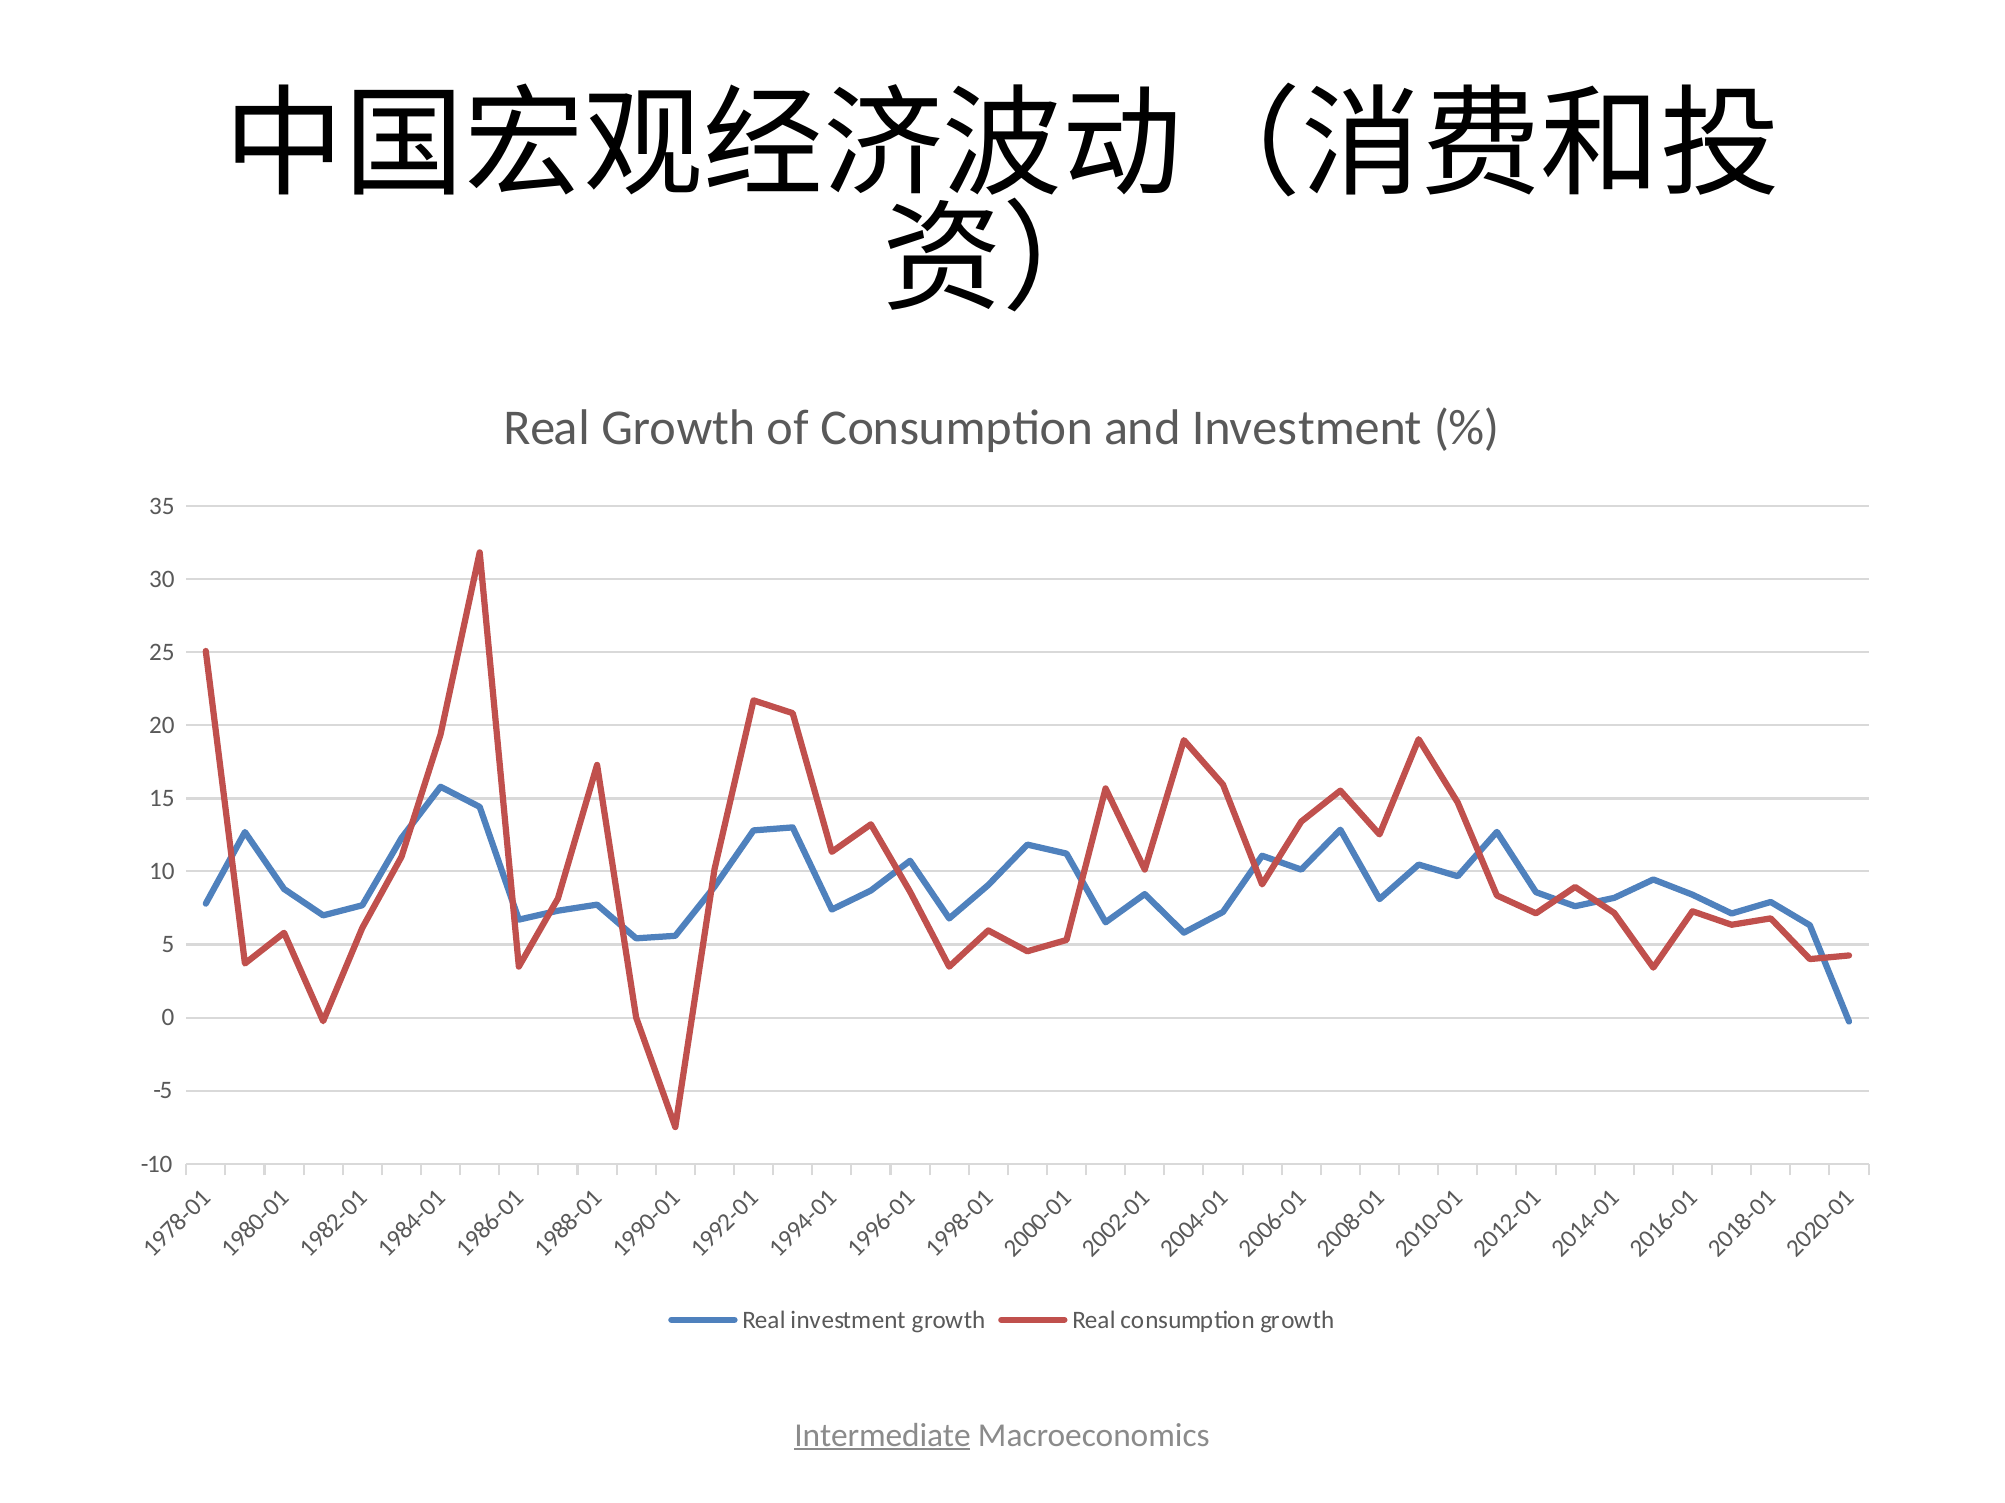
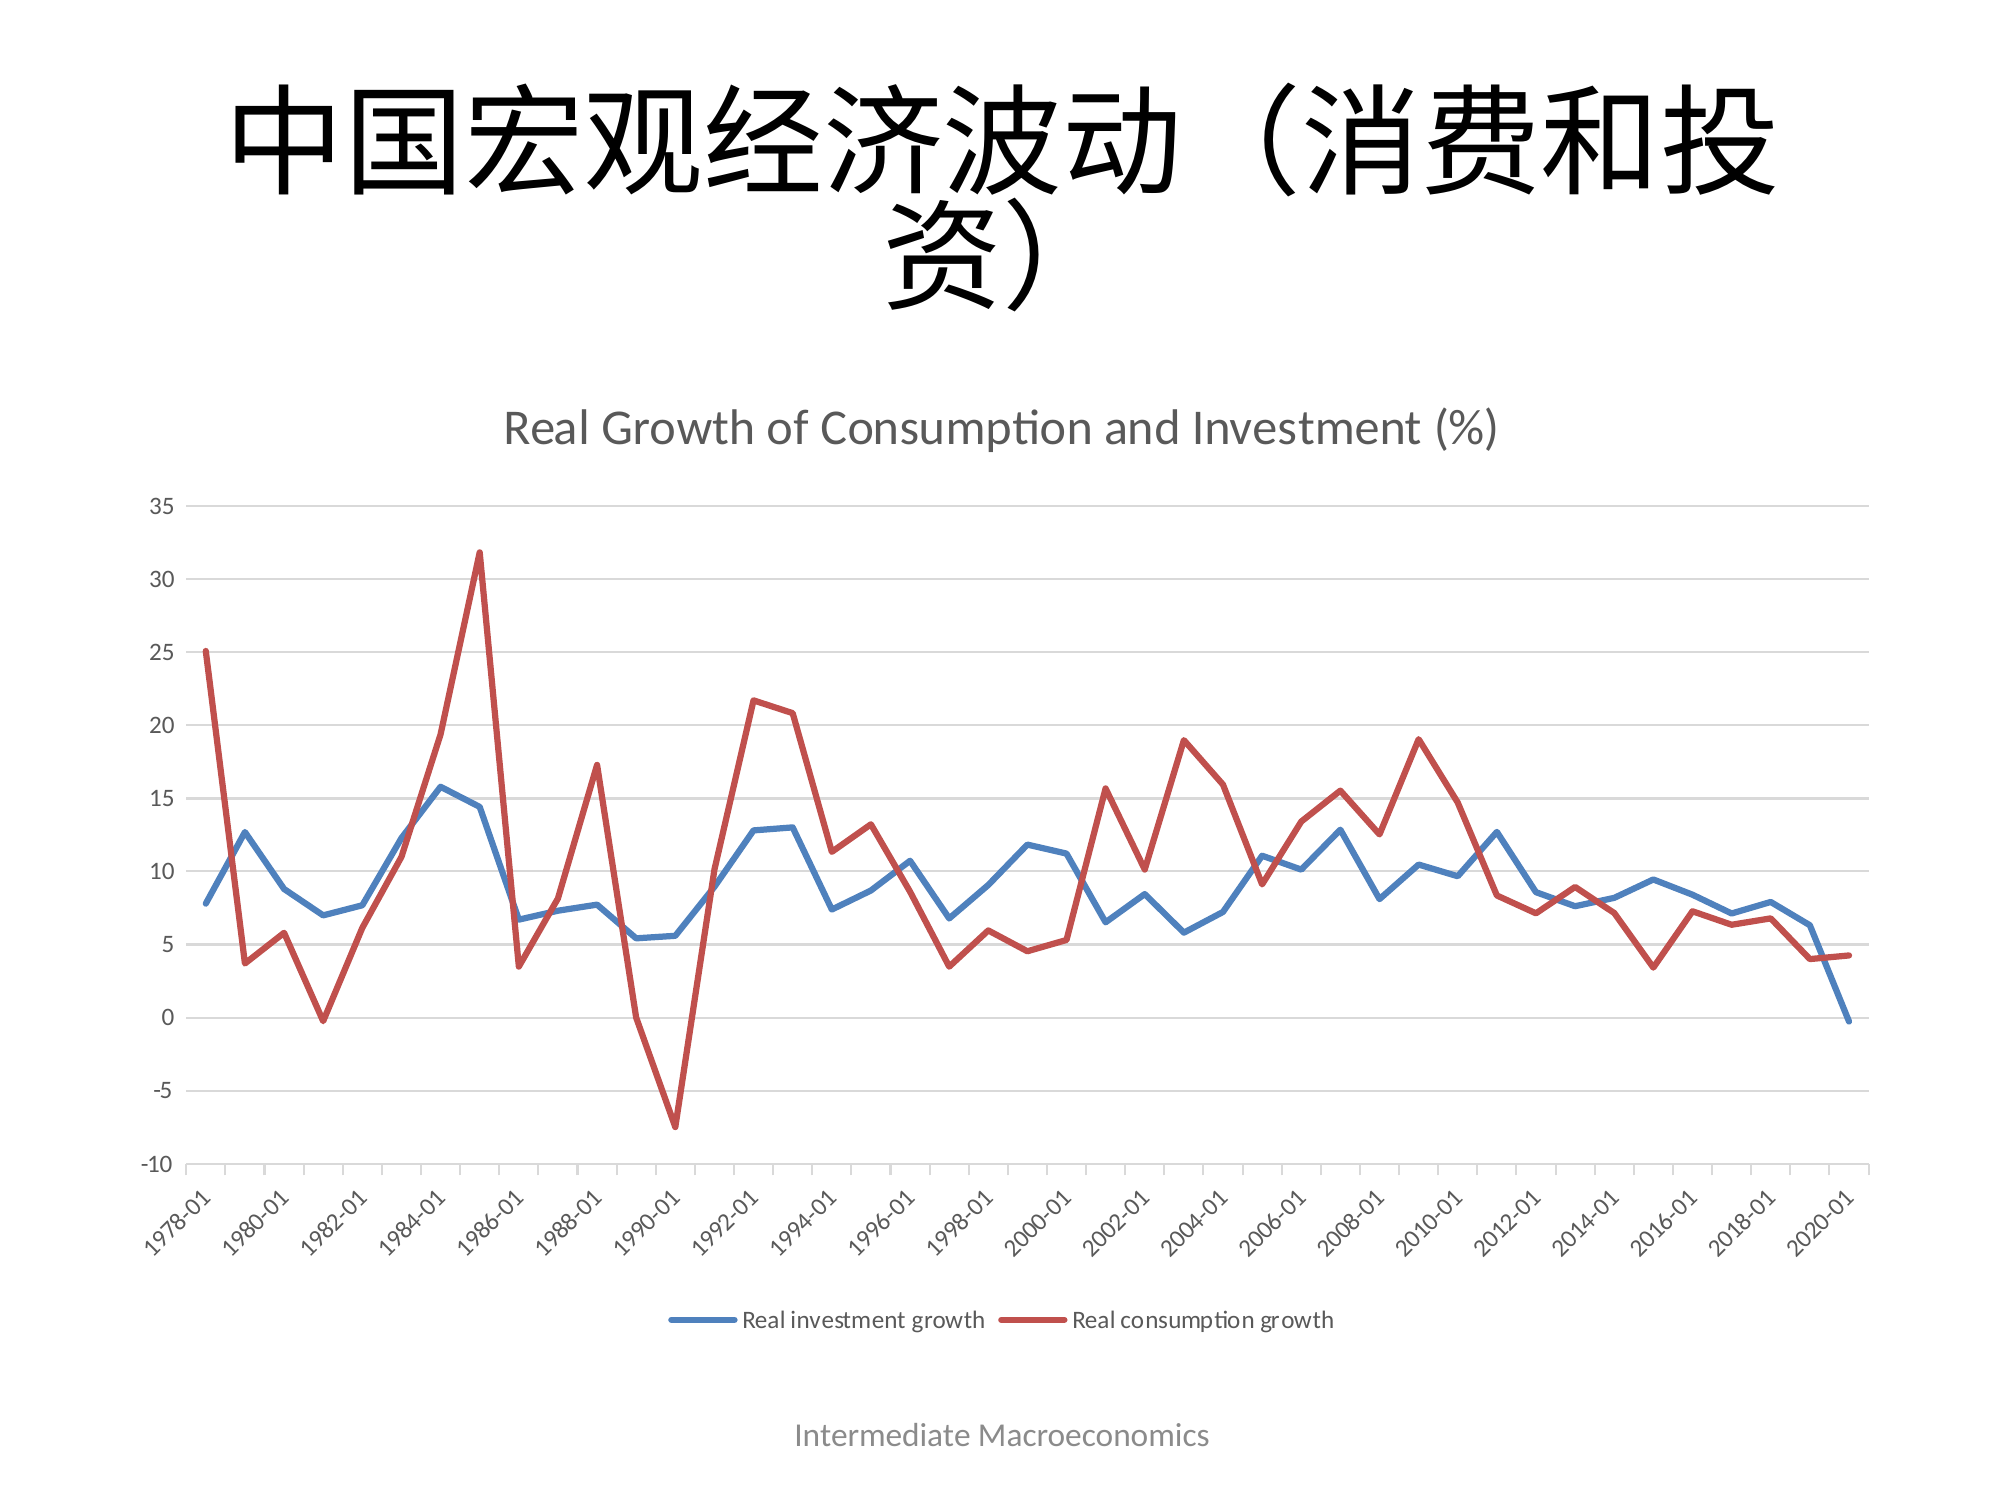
Intermediate underline: present -> none (883, 1436)
